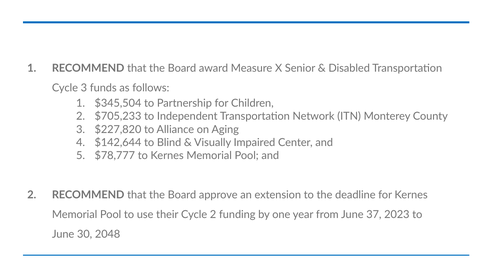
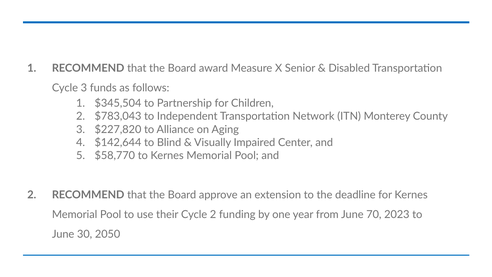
$705,233: $705,233 -> $783,043 (118, 116)
$78,777: $78,777 -> $58,770 (115, 156)
37: 37 -> 70 (374, 214)
2048: 2048 -> 2050 (108, 234)
